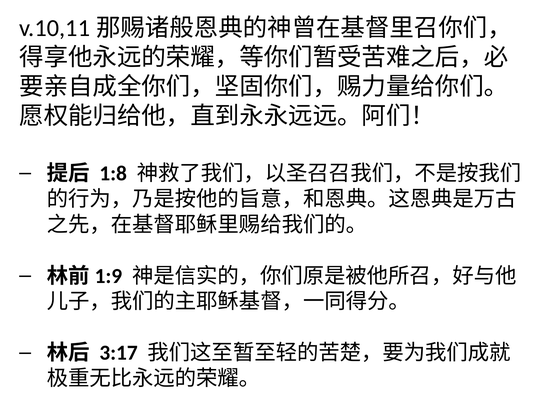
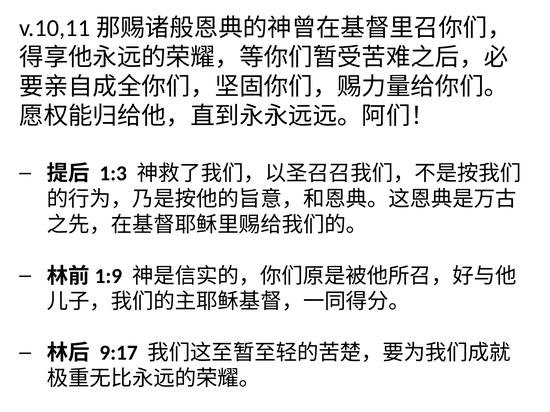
1:8: 1:8 -> 1:3 (113, 174)
3:17: 3:17 -> 9:17 (119, 353)
